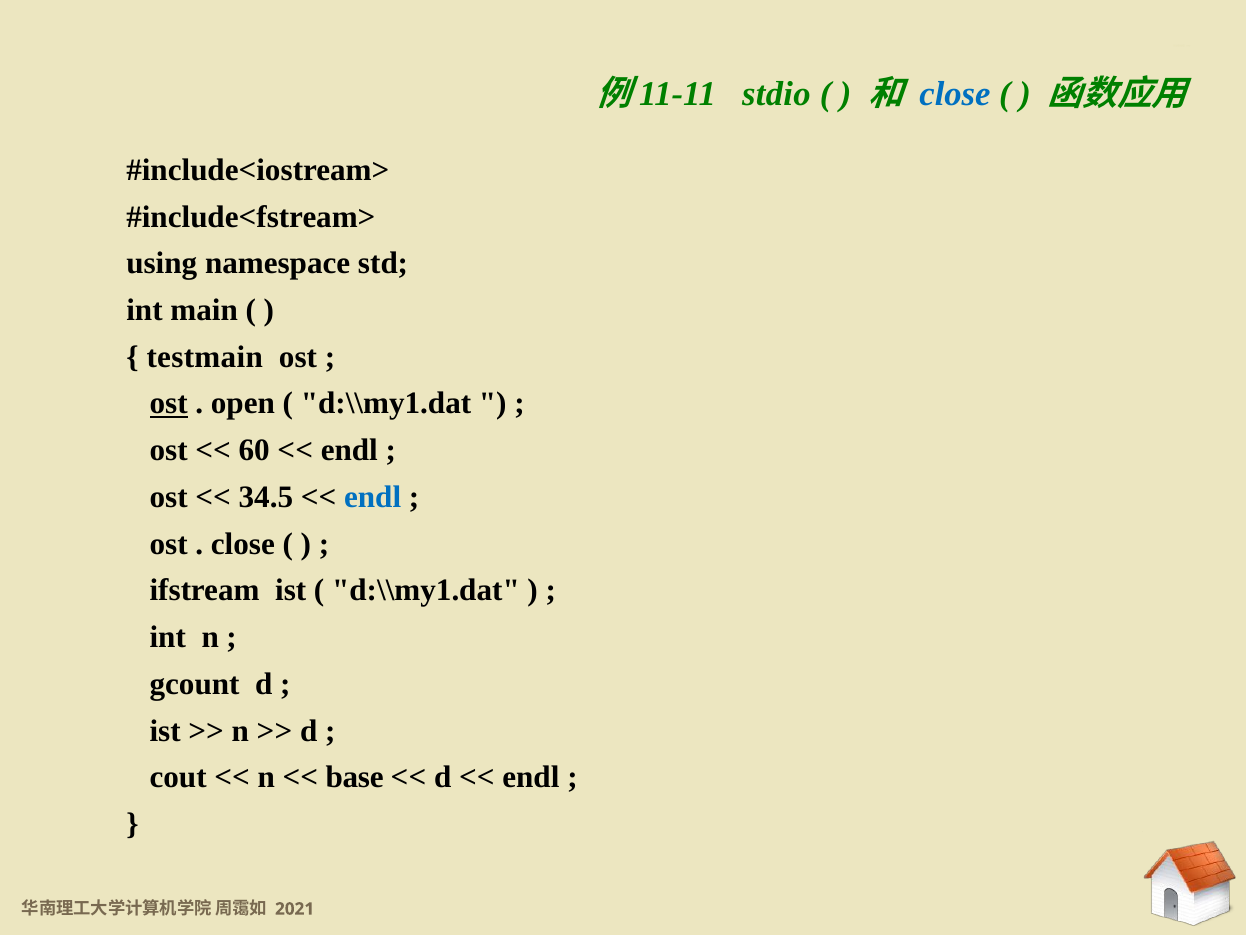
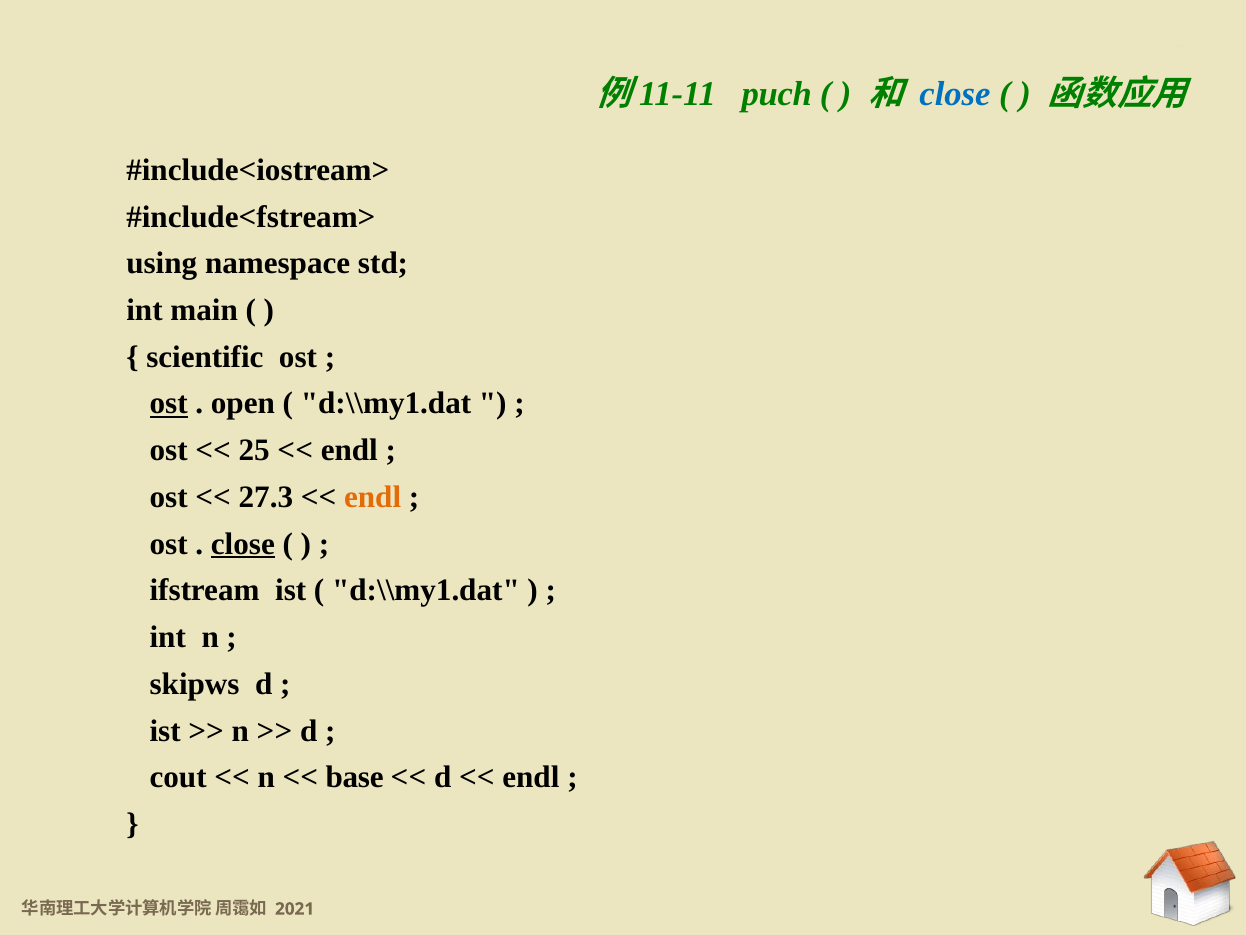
stdio: stdio -> puch (777, 94)
testmain: testmain -> scientific (205, 357)
60: 60 -> 25 (254, 450)
34.5: 34.5 -> 27.3 (266, 497)
endl colour: blue -> orange (373, 497)
close underline: none -> present (243, 544)
gcount: gcount -> skipws (195, 684)
